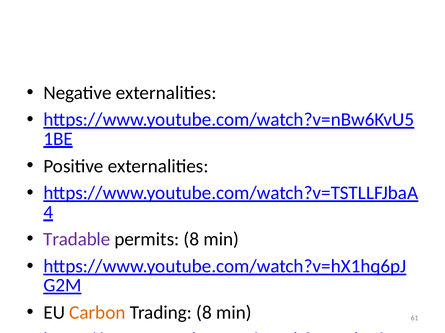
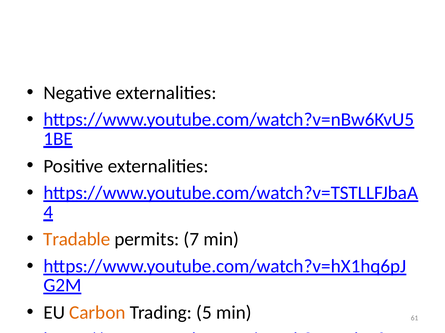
Tradable colour: purple -> orange (77, 240)
permits 8: 8 -> 7 (191, 240)
Trading 8: 8 -> 5 (204, 313)
